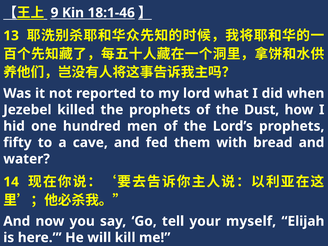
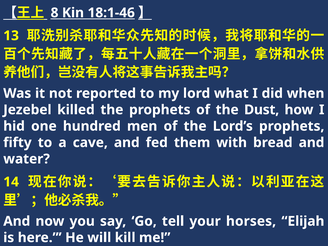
9: 9 -> 8 (55, 13)
myself: myself -> horses (251, 221)
